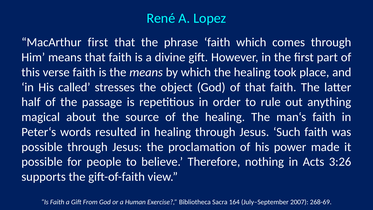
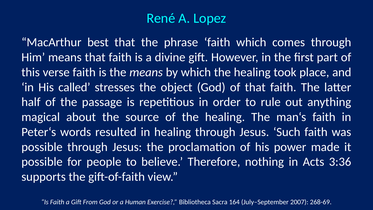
MacArthur first: first -> best (98, 42)
3:26: 3:26 -> 3:36 (340, 162)
